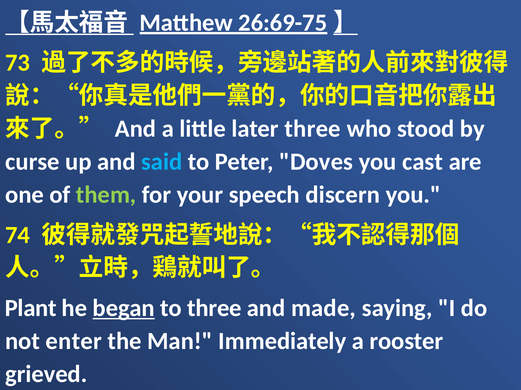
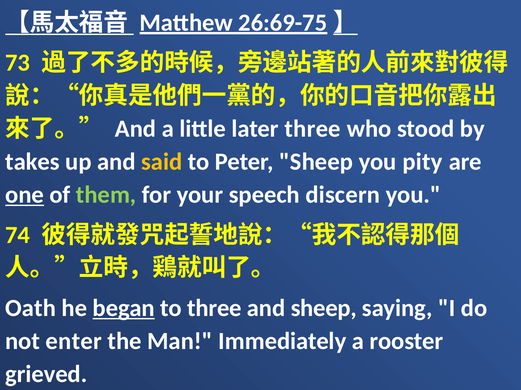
curse: curse -> takes (32, 162)
said colour: light blue -> yellow (162, 162)
Peter Doves: Doves -> Sheep (316, 162)
cast: cast -> pity (422, 162)
one underline: none -> present (25, 195)
Plant: Plant -> Oath (31, 309)
and made: made -> sheep (324, 309)
